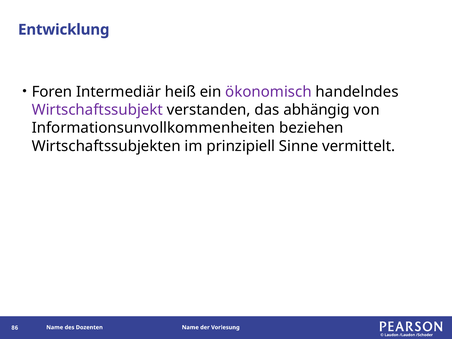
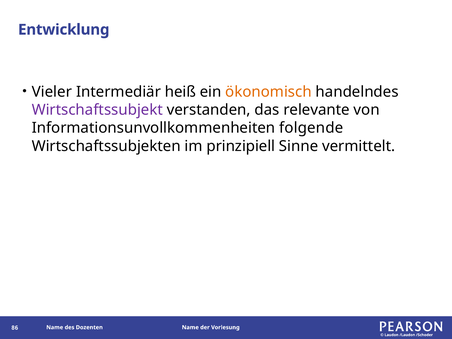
Foren: Foren -> Vieler (52, 92)
ökonomisch colour: purple -> orange (268, 92)
abhängig: abhängig -> relevante (317, 110)
beziehen: beziehen -> folgende (311, 128)
